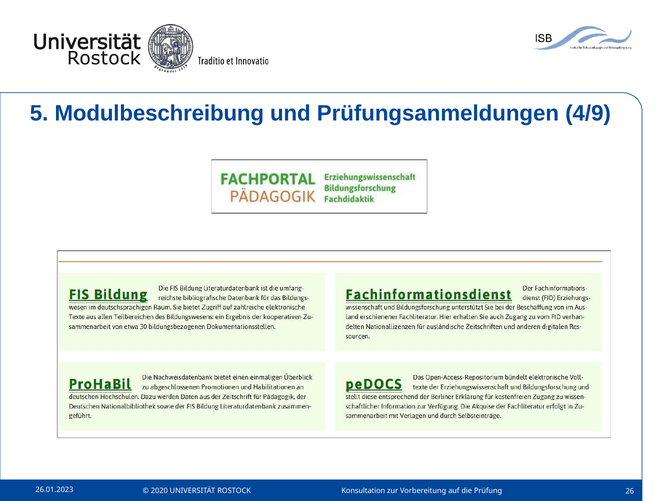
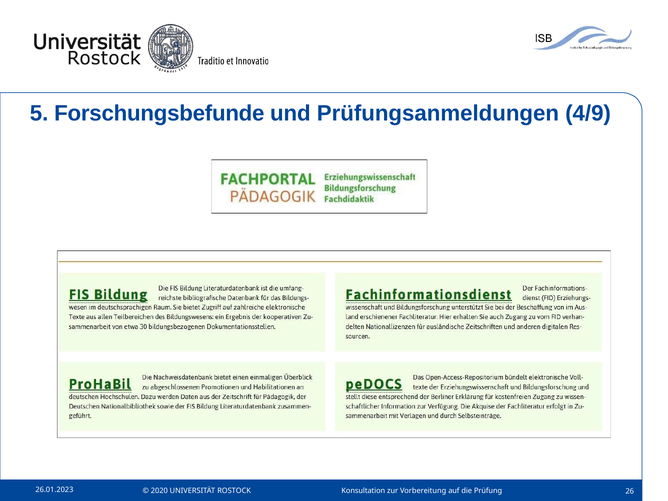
Modulbeschreibung: Modulbeschreibung -> Forschungsbefunde (159, 113)
